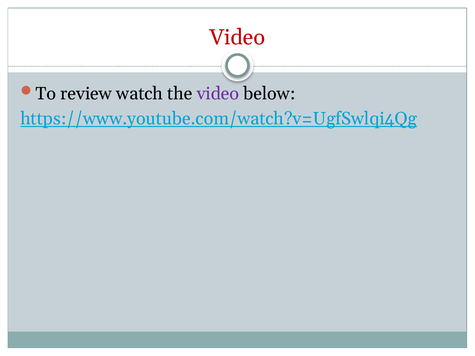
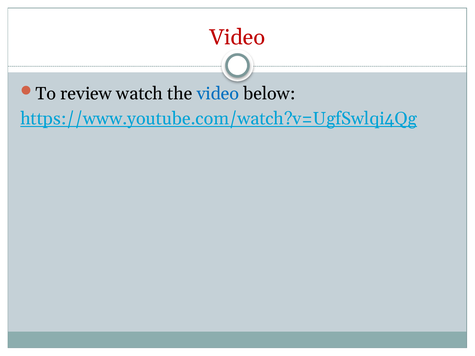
video colour: purple -> blue (218, 94)
